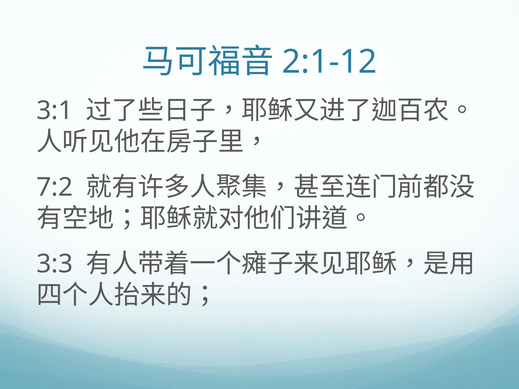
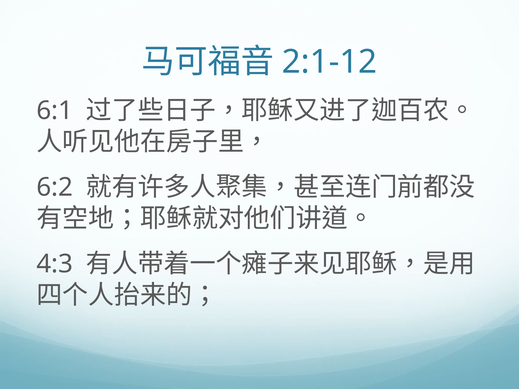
3:1: 3:1 -> 6:1 (55, 111)
7:2: 7:2 -> 6:2 (55, 188)
3:3: 3:3 -> 4:3 (55, 264)
